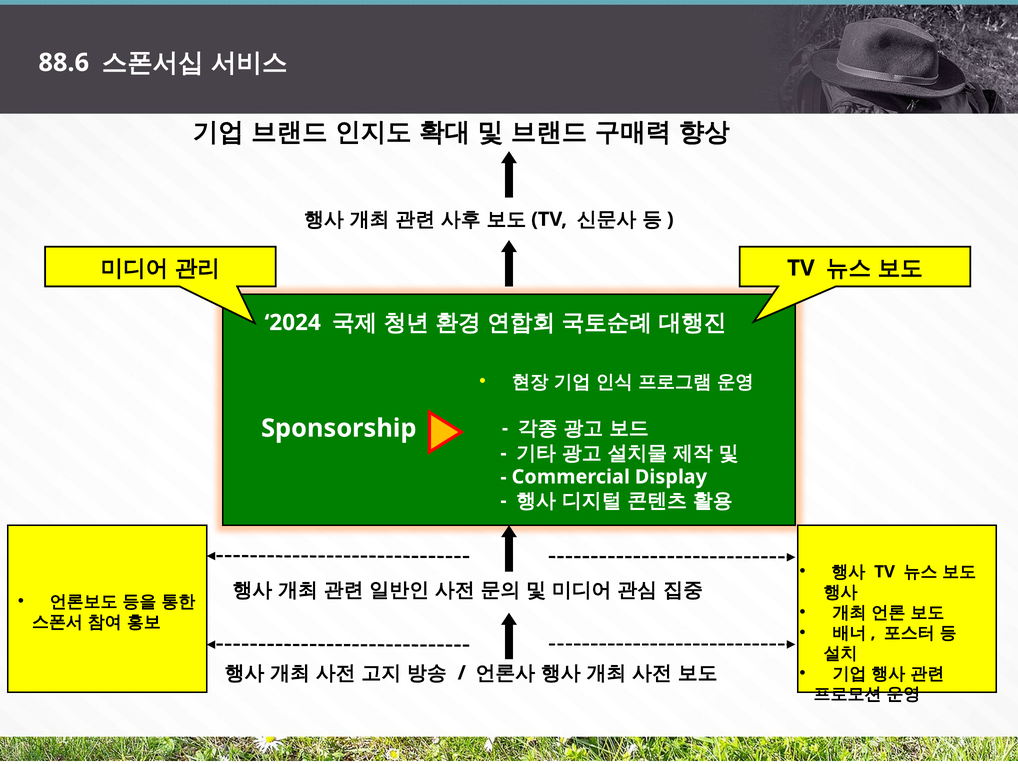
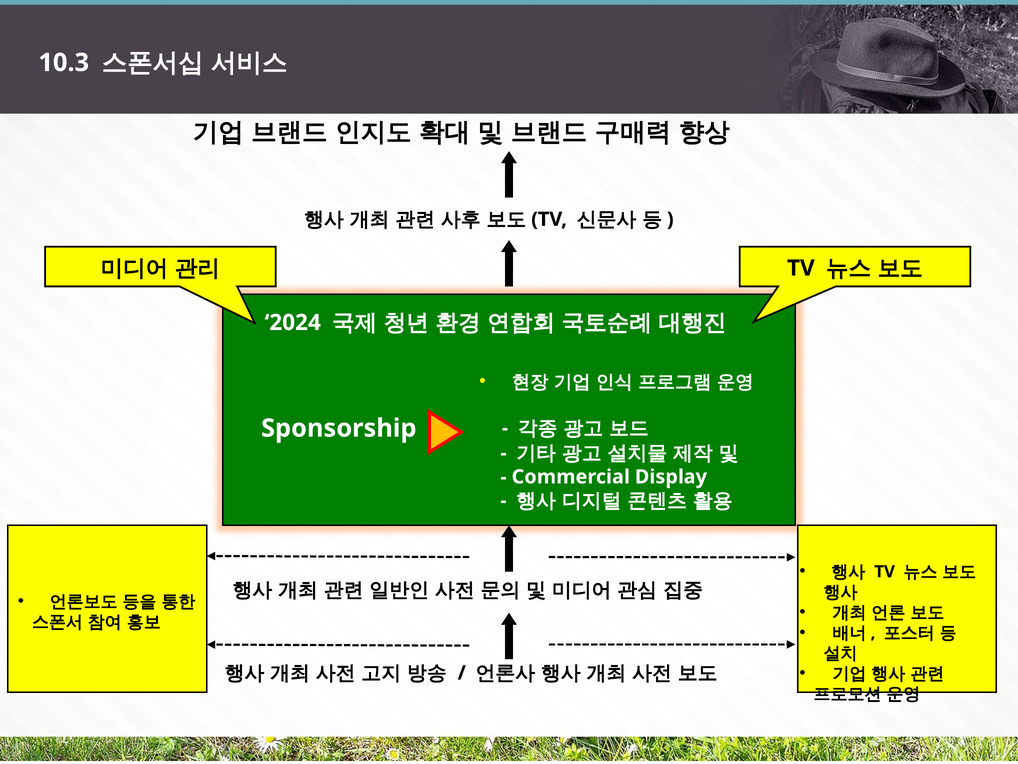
88.6: 88.6 -> 10.3 (64, 63)
